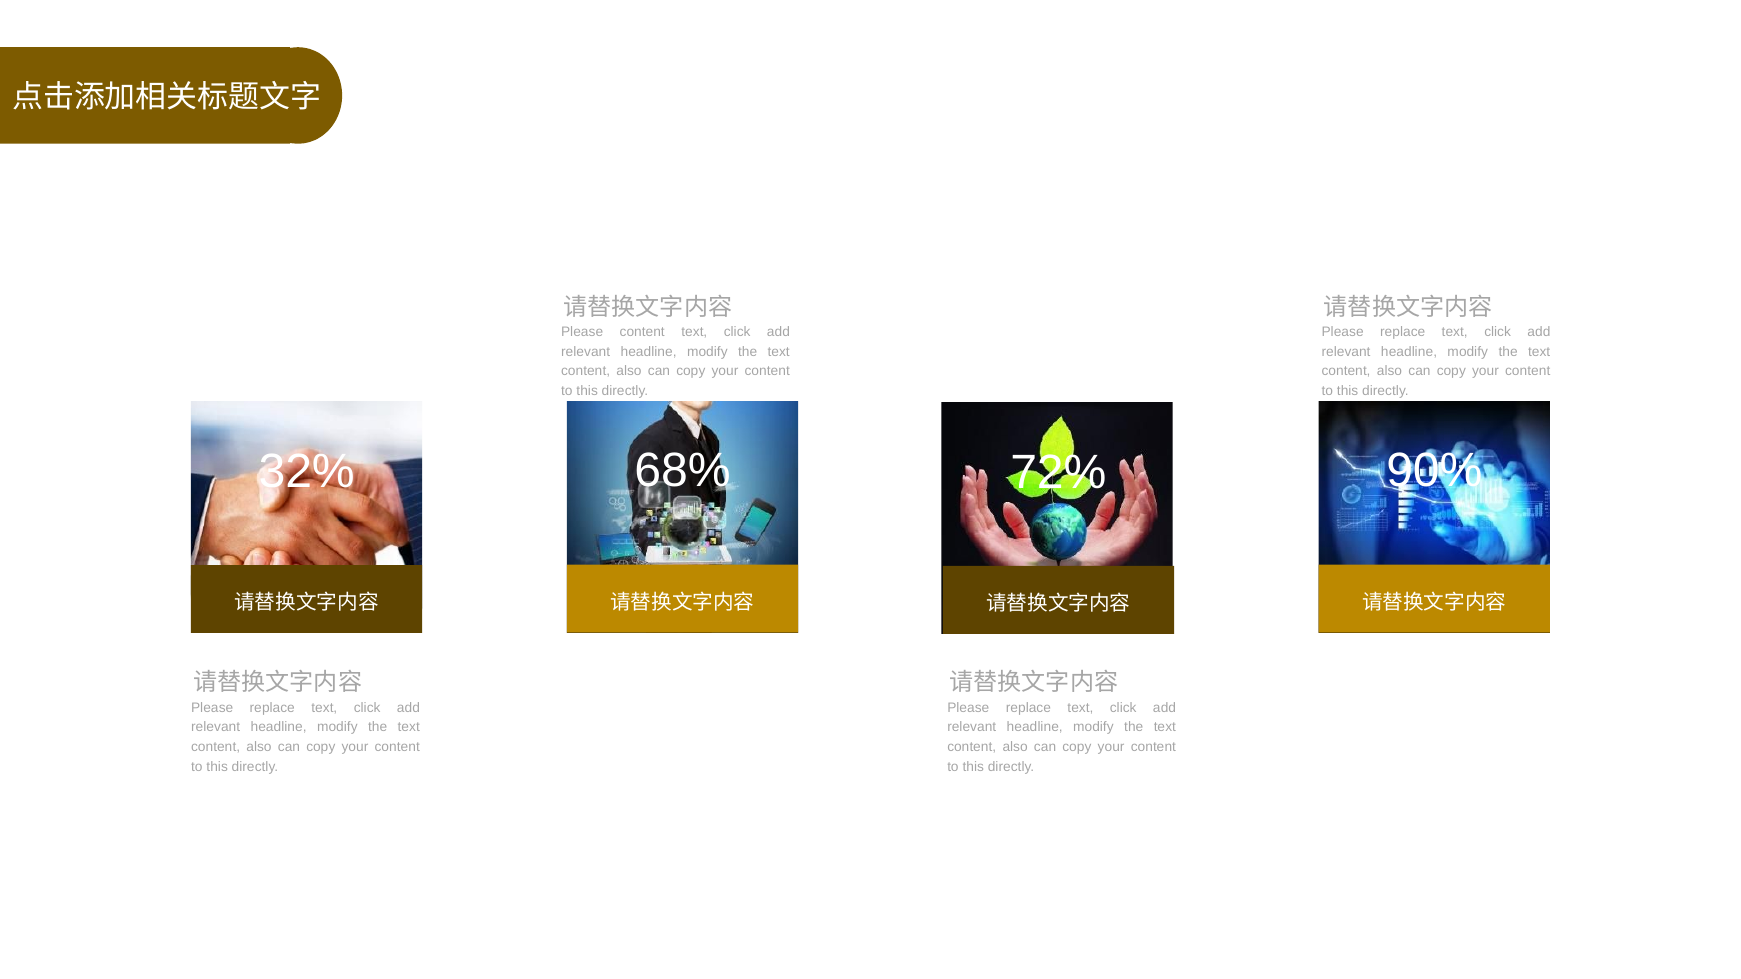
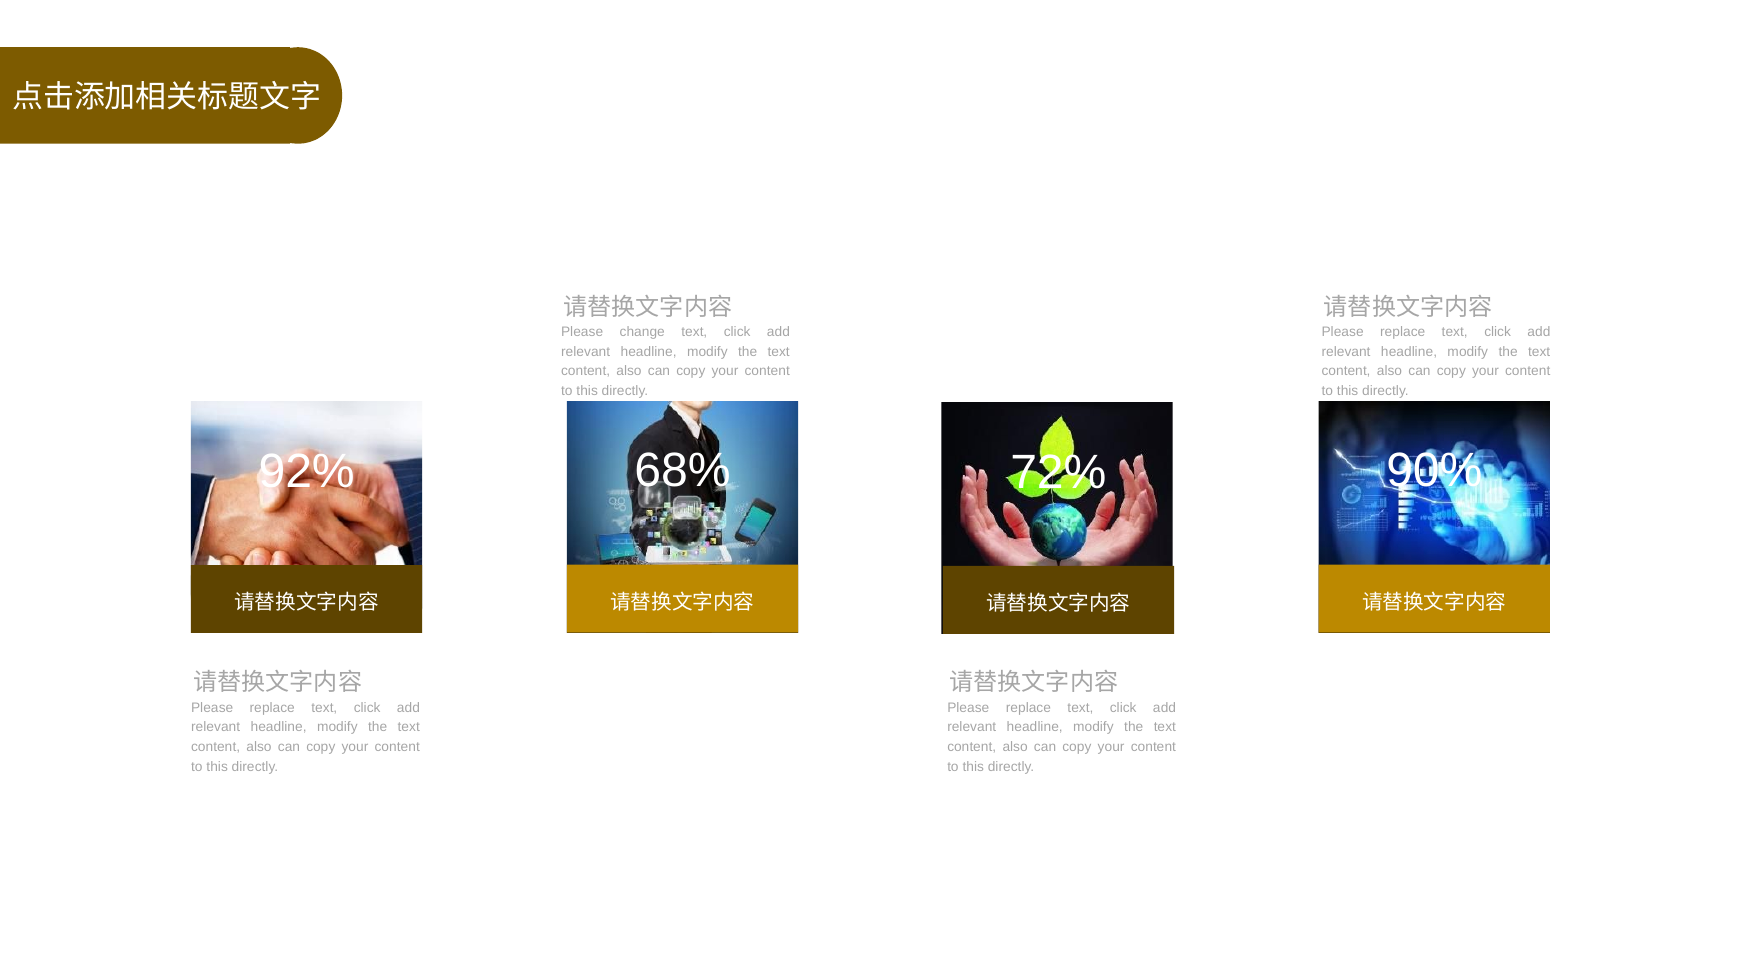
Please content: content -> change (642, 332)
32%: 32% -> 92% (307, 472)
